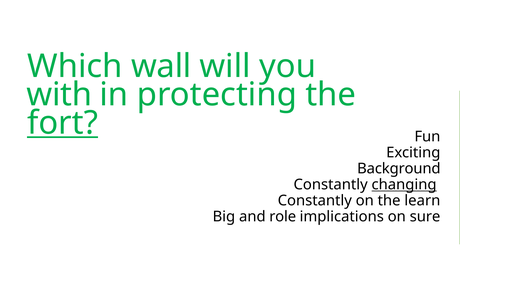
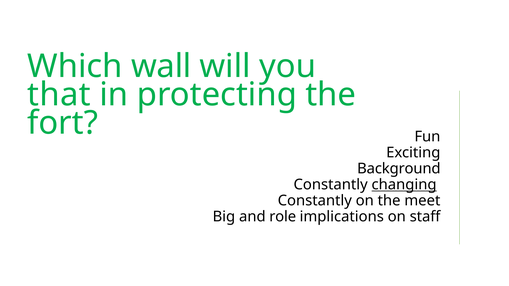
with: with -> that (59, 95)
fort underline: present -> none (63, 123)
learn: learn -> meet (422, 201)
sure: sure -> staff (425, 217)
